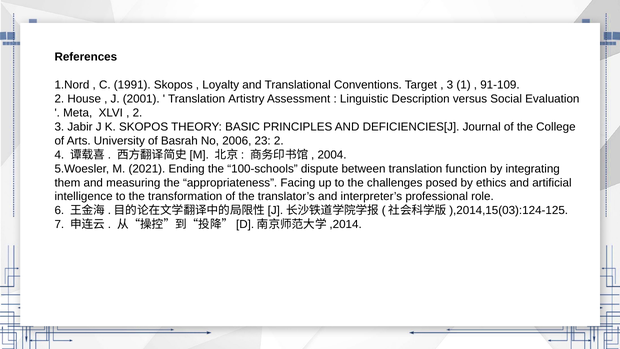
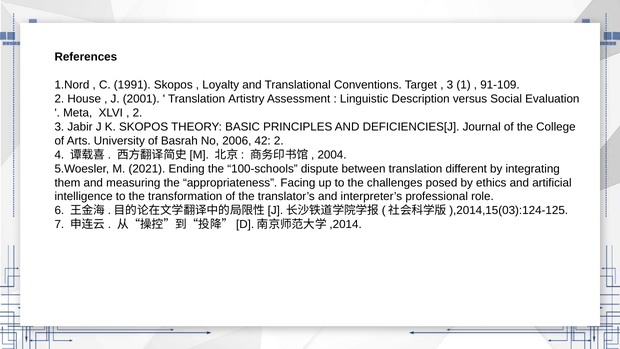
23: 23 -> 42 (263, 141)
function: function -> different (466, 169)
